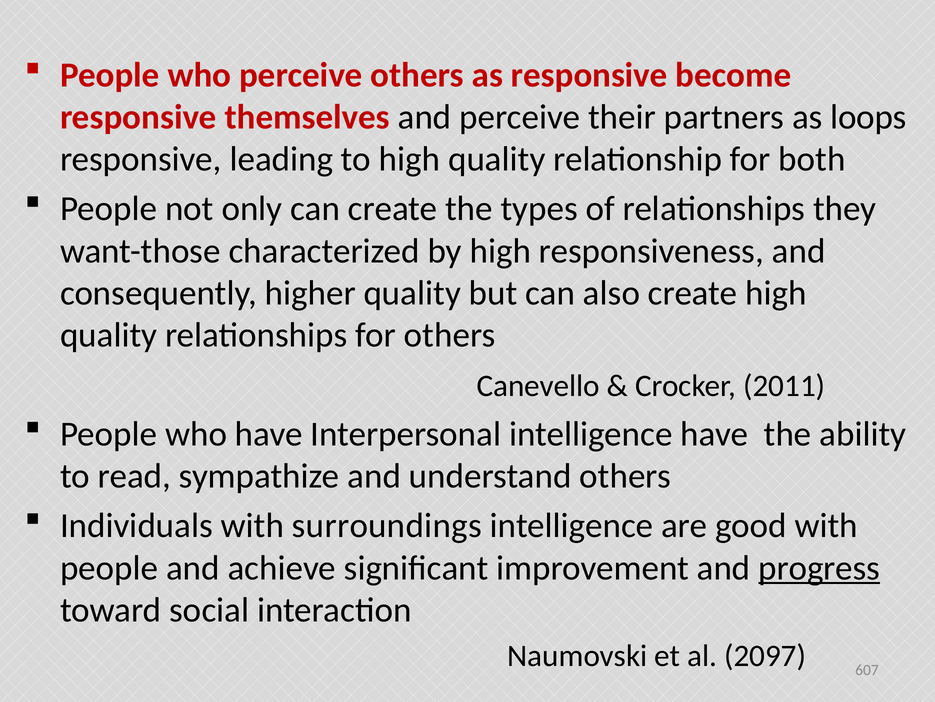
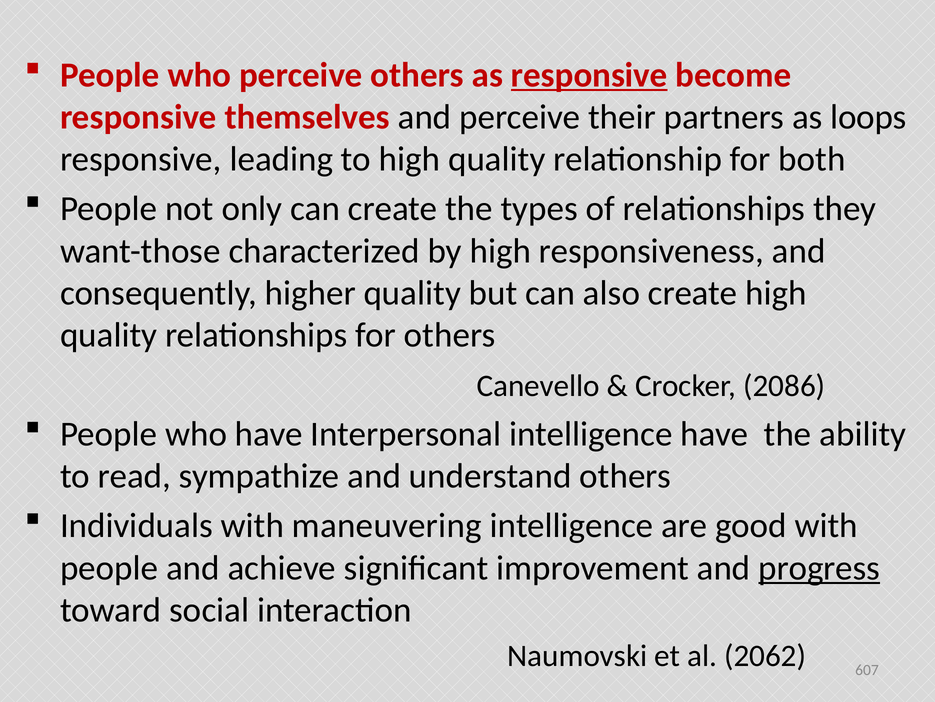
responsive underline: none -> present (589, 75)
2011: 2011 -> 2086 (784, 386)
surroundings: surroundings -> maneuvering (387, 525)
2097: 2097 -> 2062 (765, 655)
